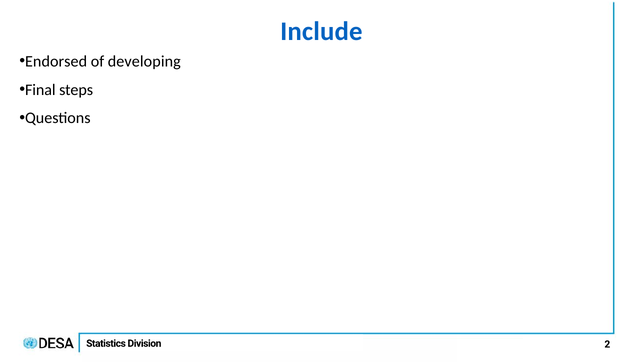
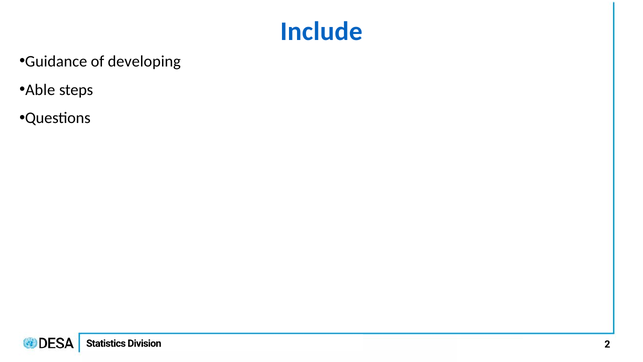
Endorsed: Endorsed -> Guidance (56, 61)
Final: Final -> Able (40, 90)
